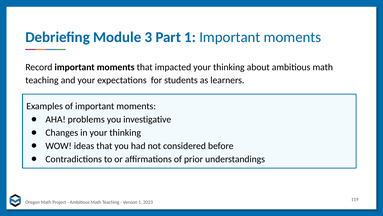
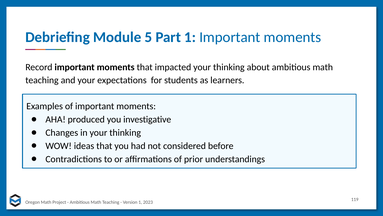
3: 3 -> 5 (148, 37)
problems: problems -> produced (86, 119)
